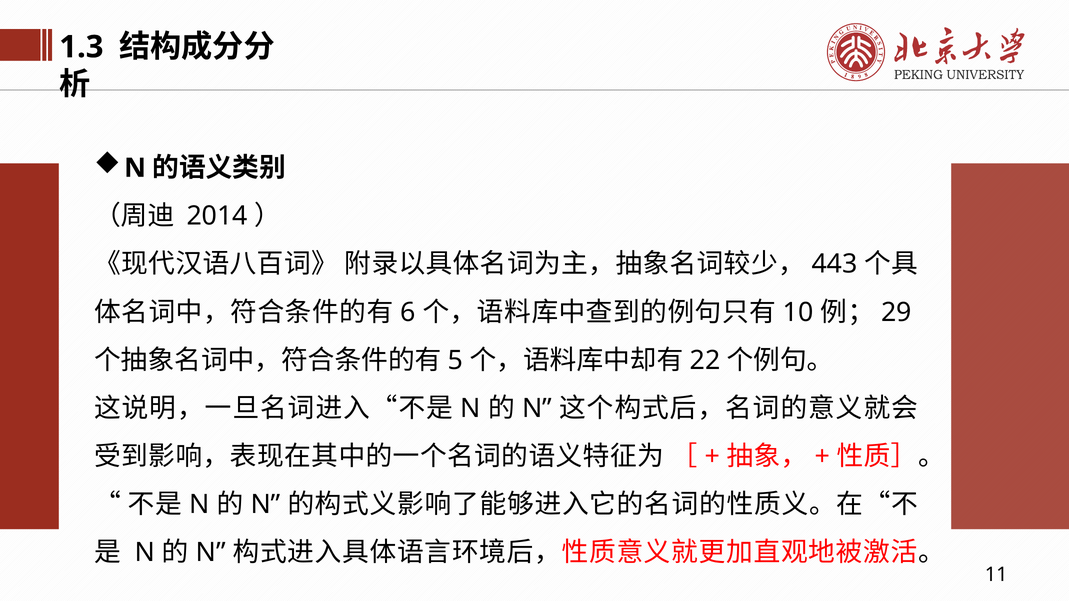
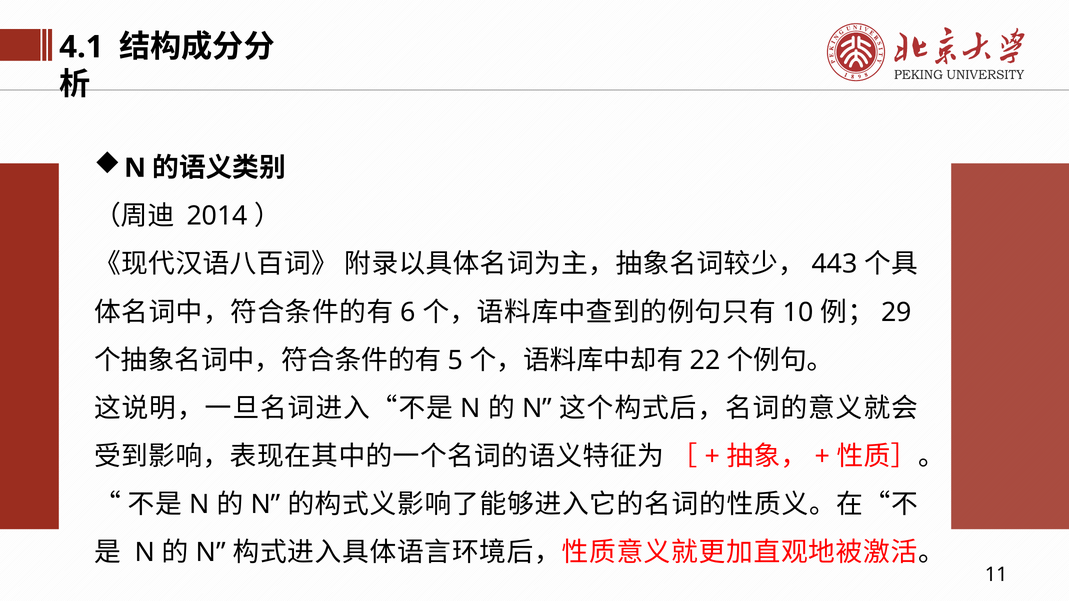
1.3: 1.3 -> 4.1 (81, 47)
